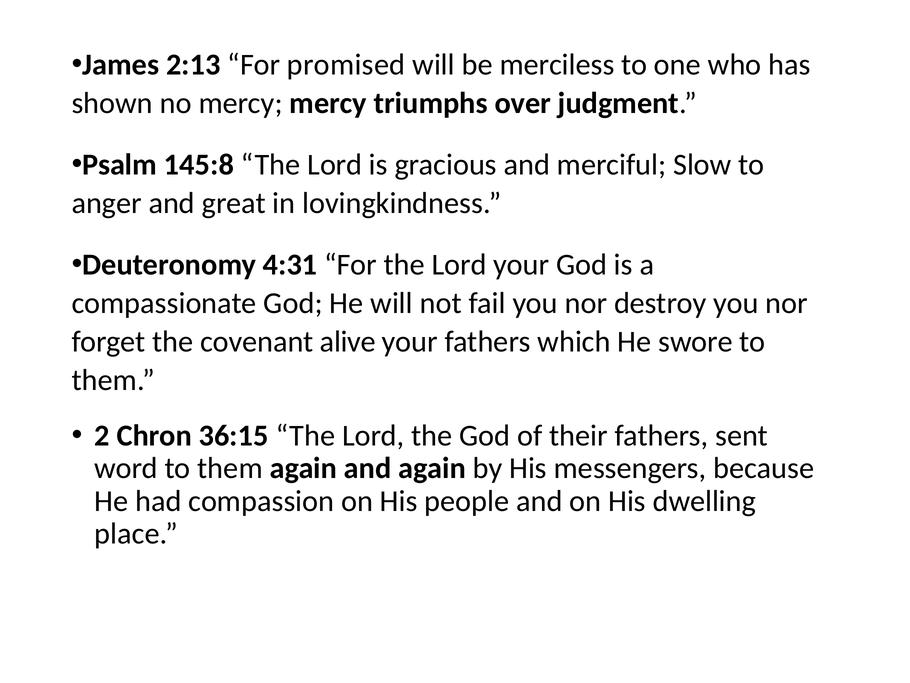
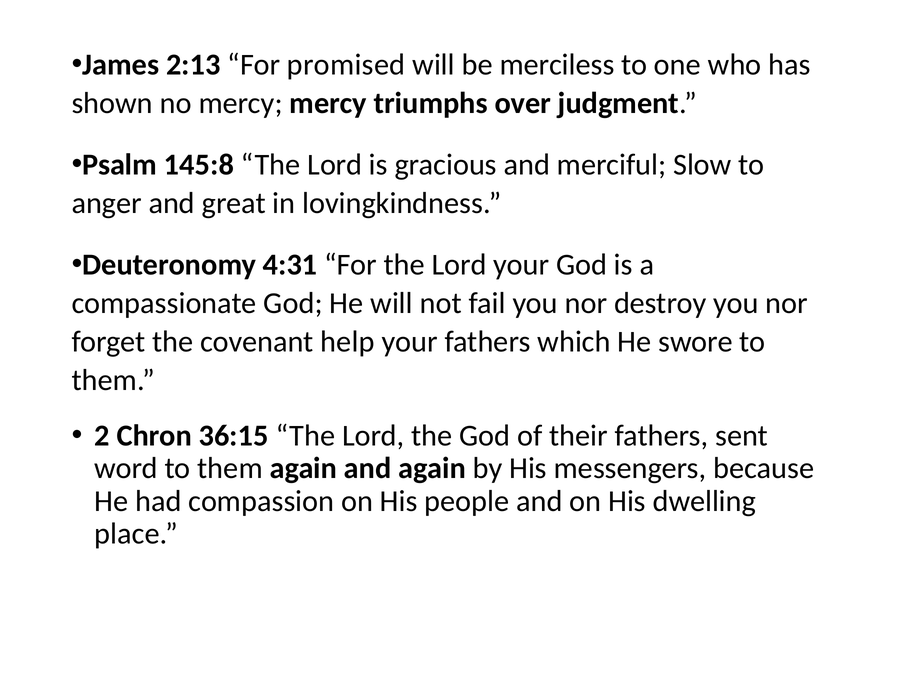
alive: alive -> help (348, 342)
